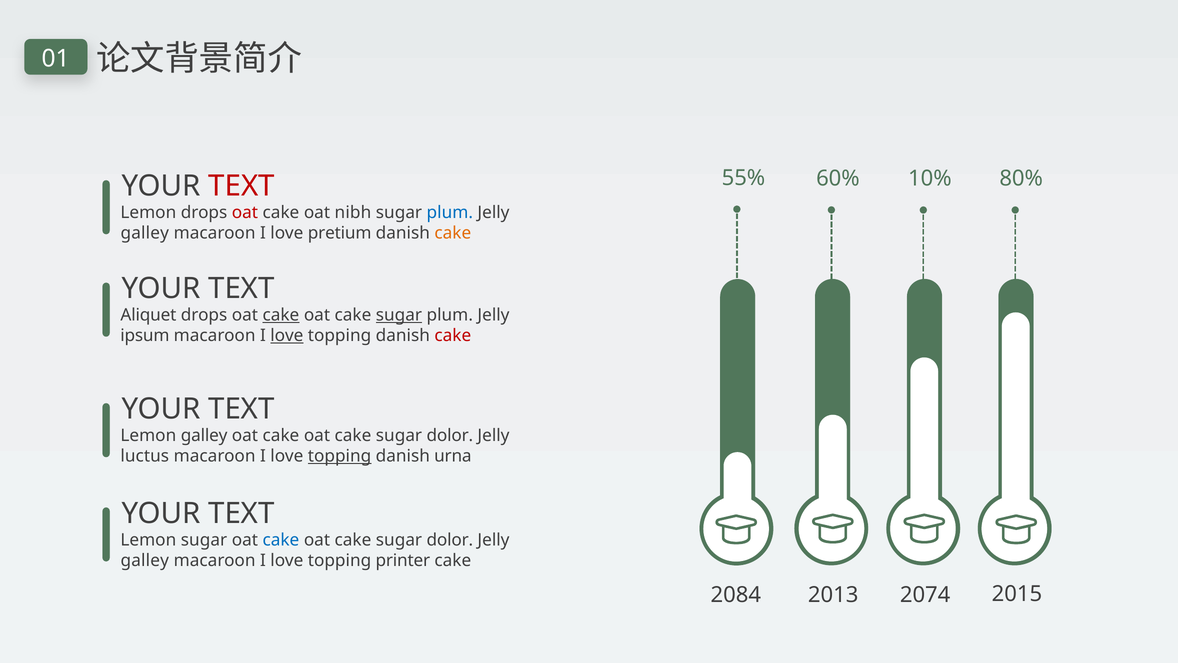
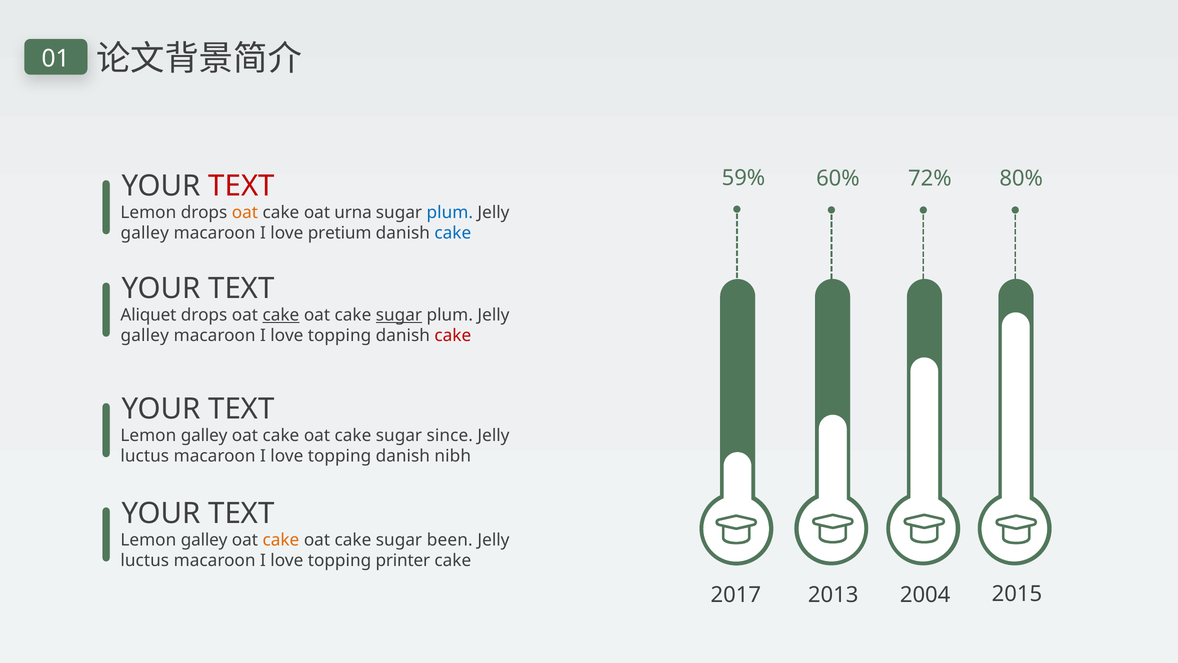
55%: 55% -> 59% (743, 178)
10%: 10% -> 72% (930, 179)
oat colour: red -> orange (245, 213)
nibh: nibh -> urna (353, 213)
cake colour: orange -> blue (453, 233)
ipsum: ipsum -> galley (145, 336)
love underline: present -> none (287, 336)
dolor: dolor -> since (450, 435)
topping underline: present -> none (340, 456)
urna: urna -> nibh (453, 456)
sugar: sugar -> galley (204, 540)
cake colour: blue -> orange (281, 540)
dolor: dolor -> been (450, 540)
galley: galley -> luctus (145, 560)
2084: 2084 -> 2017 (736, 594)
2074: 2074 -> 2004 (925, 594)
